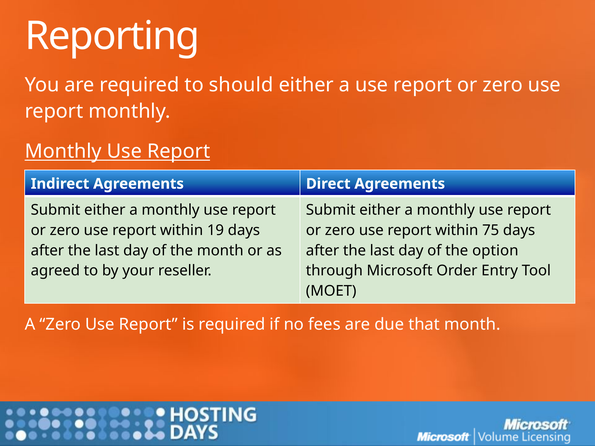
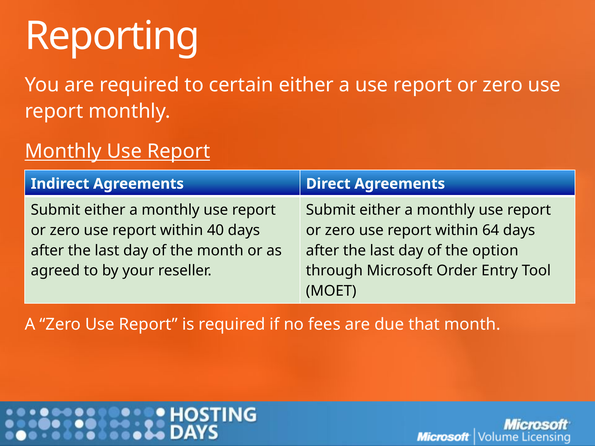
should: should -> certain (241, 85)
19: 19 -> 40 (215, 230)
75: 75 -> 64 (491, 230)
